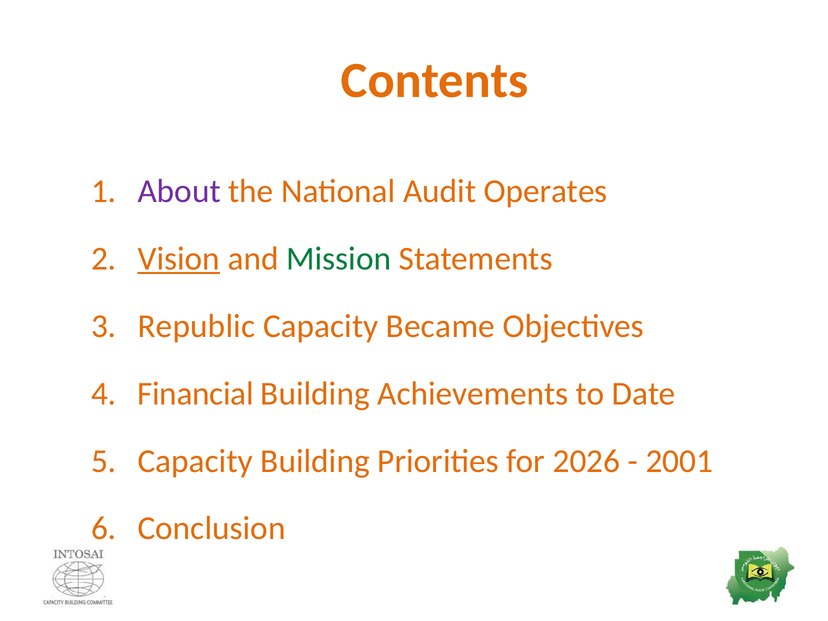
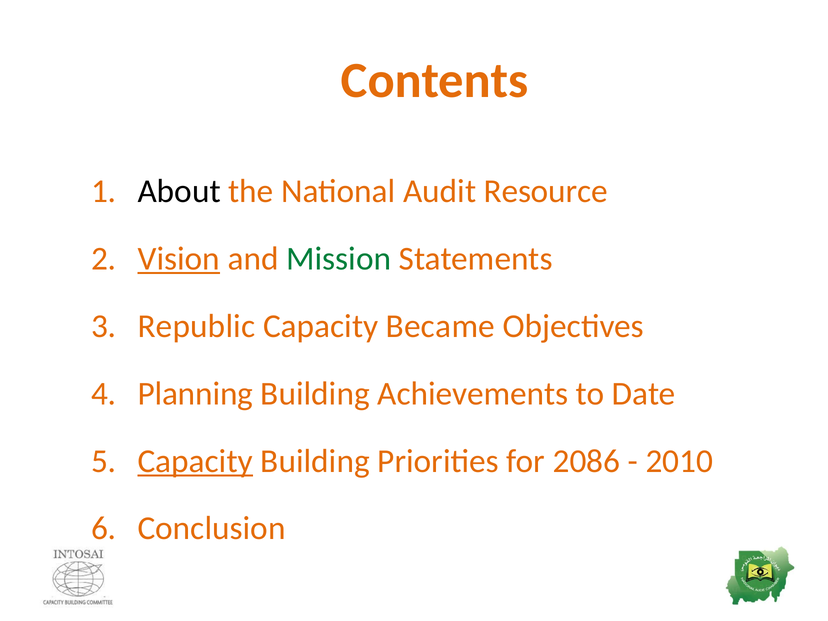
About colour: purple -> black (179, 191)
Operates: Operates -> Resource (546, 191)
Financial: Financial -> Planning (195, 394)
Capacity underline: none -> present (195, 461)
2026: 2026 -> 2086 (586, 461)
2001: 2001 -> 2010 (679, 461)
